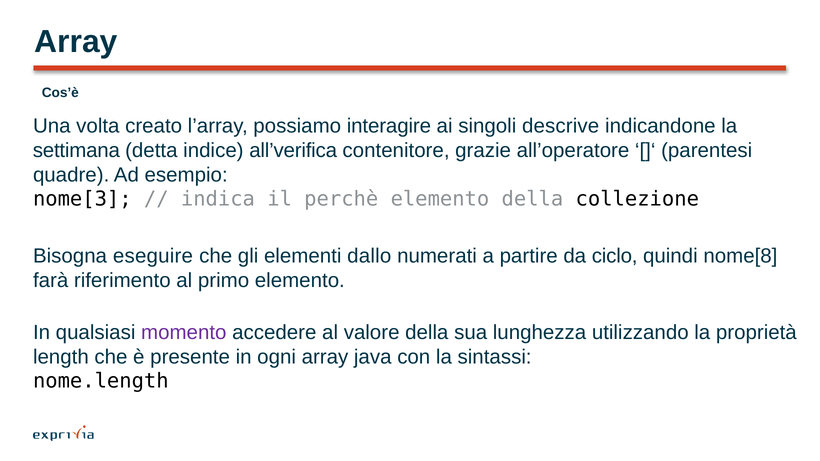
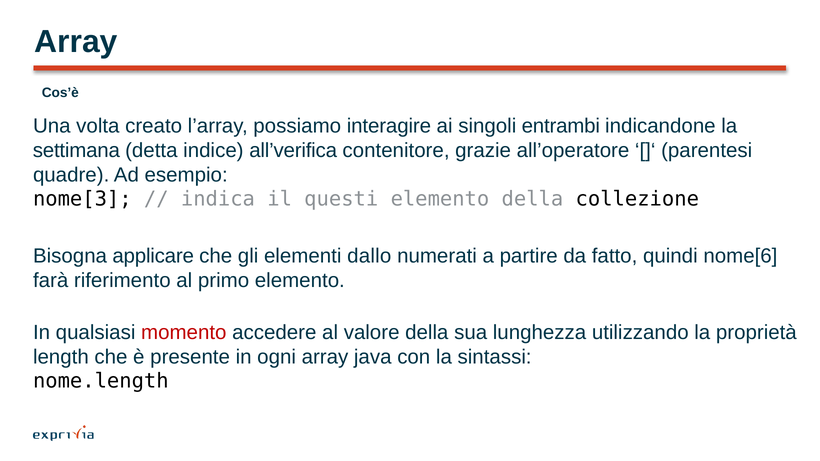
descrive: descrive -> entrambi (561, 126)
perchè: perchè -> questi (341, 199)
eseguire: eseguire -> applicare (153, 256)
ciclo: ciclo -> fatto (615, 256)
nome[8: nome[8 -> nome[6 (740, 256)
momento colour: purple -> red (184, 333)
